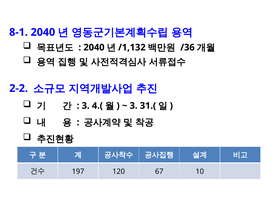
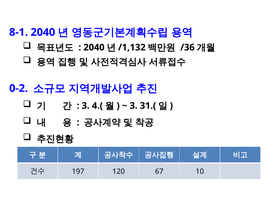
2-2: 2-2 -> 0-2 (19, 88)
